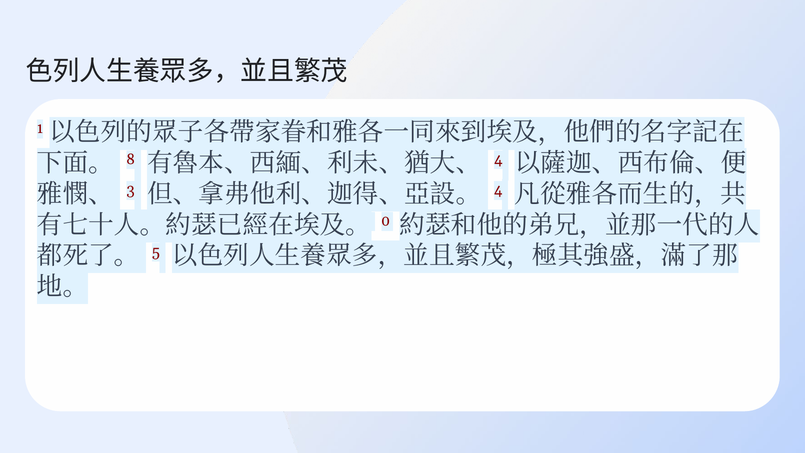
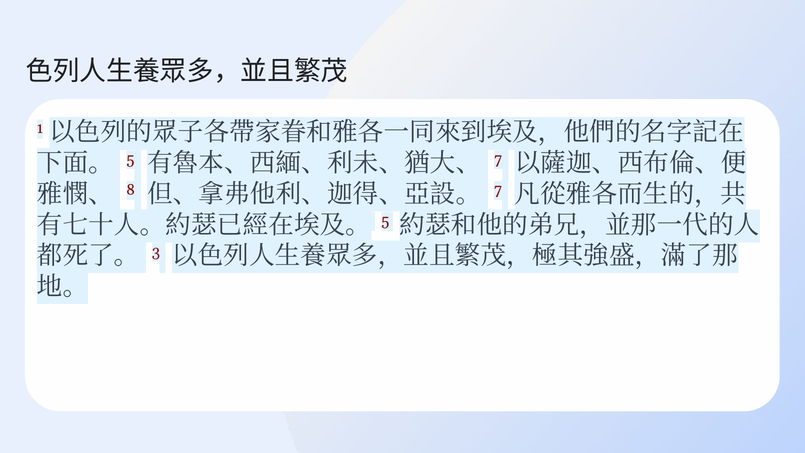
8: 8 -> 5 (130, 159)
4: 4 -> 7 (498, 159)
3: 3 -> 8 (131, 190)
4: 4 -> 7 (498, 190)
0: 0 -> 5 (385, 221)
5: 5 -> 3 (156, 252)
